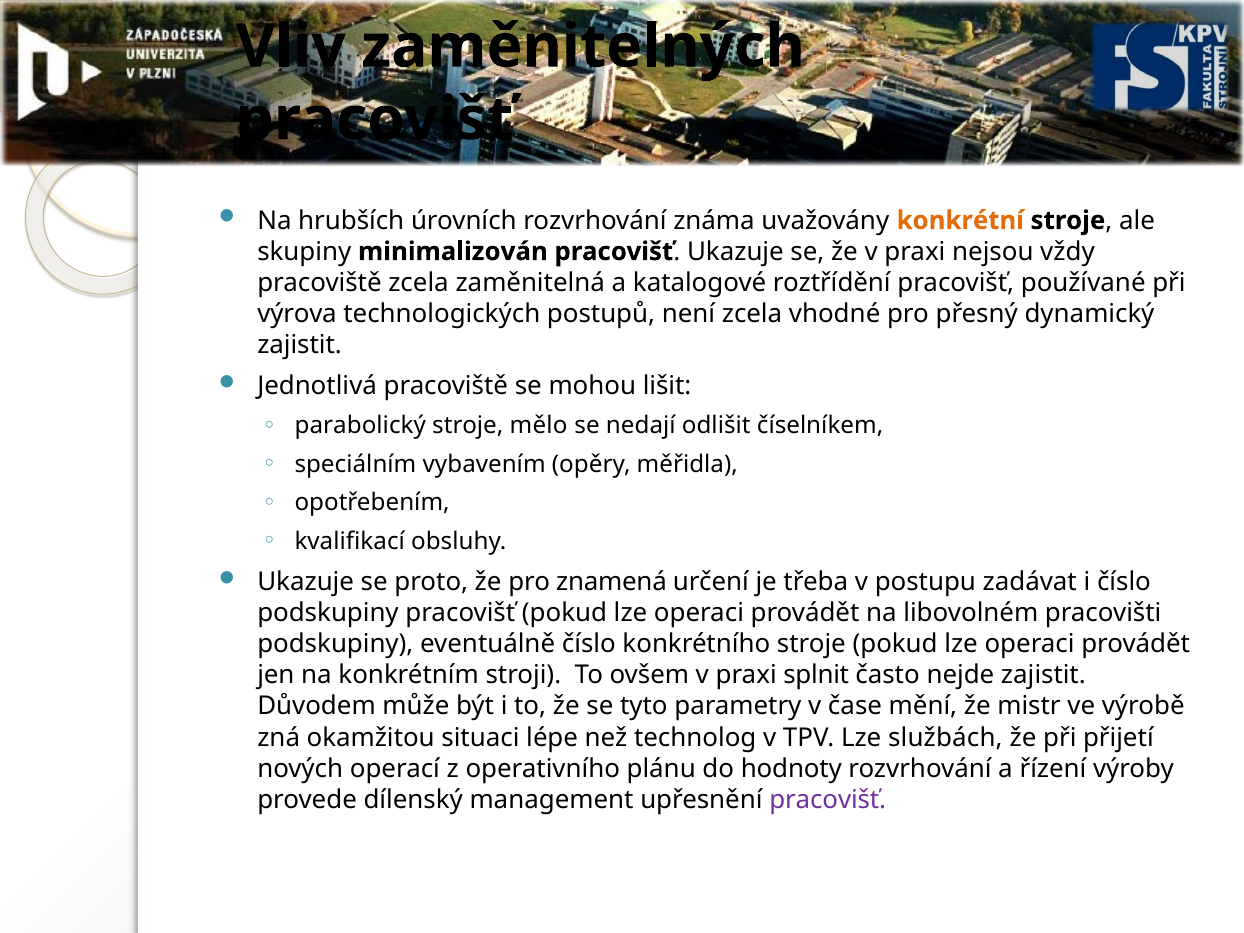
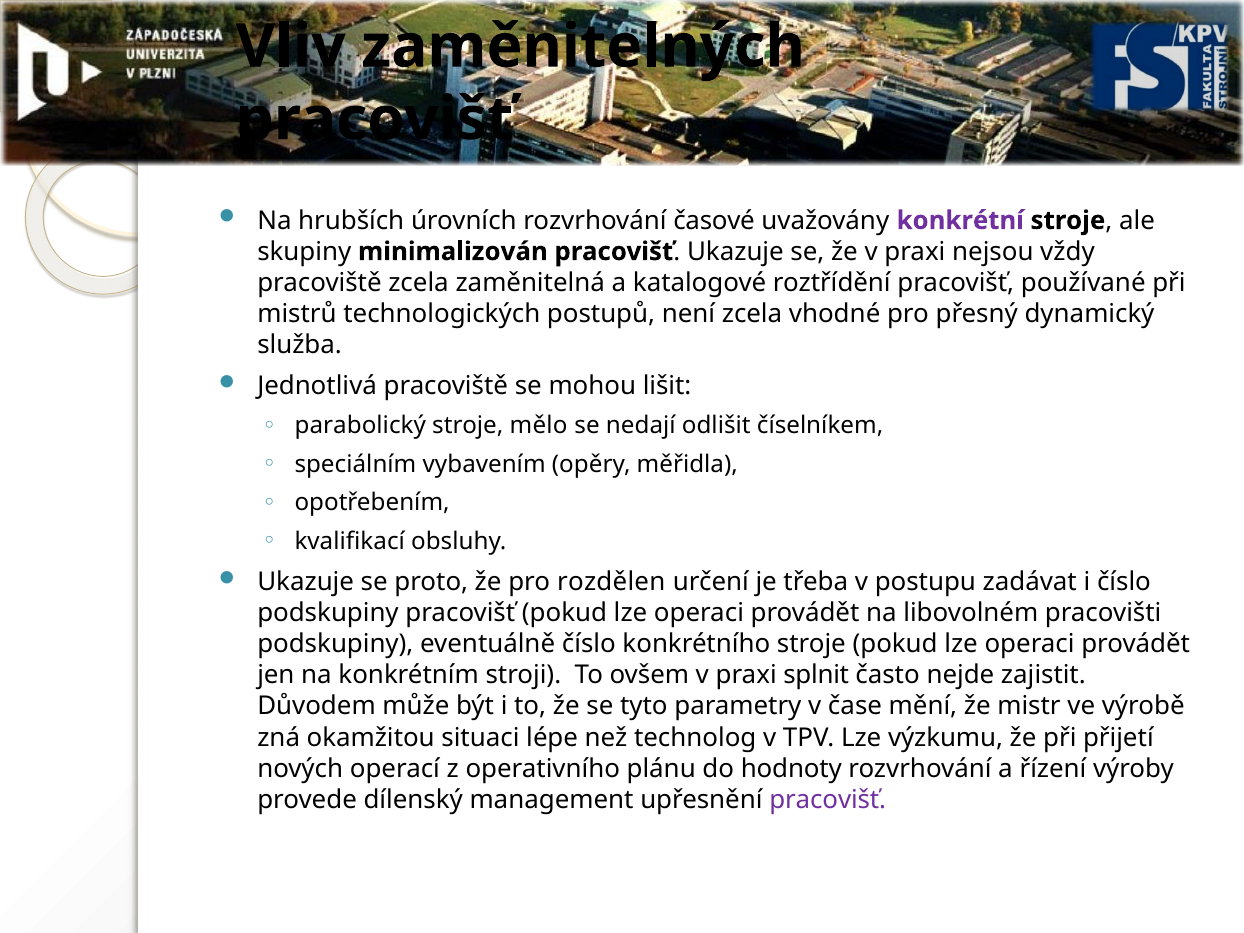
známa: známa -> časové (714, 220)
konkrétní colour: orange -> purple (960, 220)
výrova: výrova -> mistrů (297, 314)
zajistit: zajistit -> služba (300, 345)
znamená: znamená -> rozdělen (611, 582)
službách: službách -> výzkumu (946, 738)
